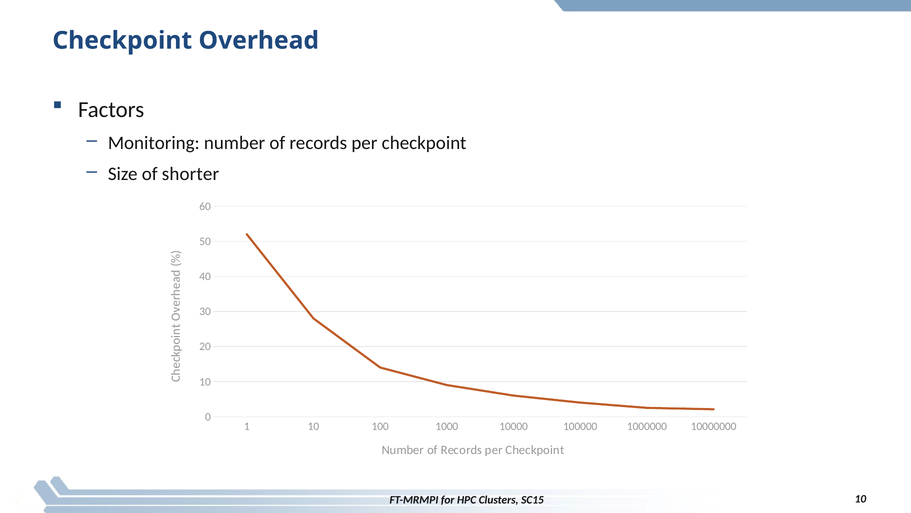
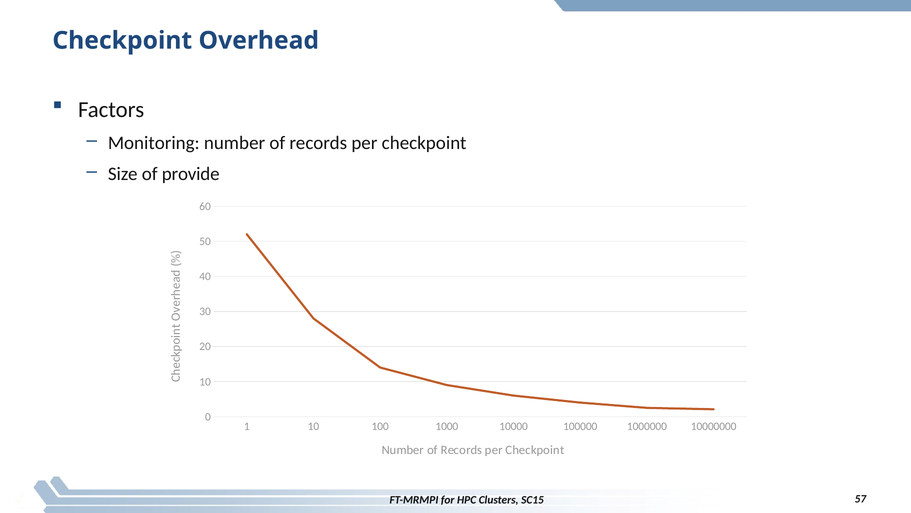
shorter: shorter -> provide (191, 174)
SC15 10: 10 -> 57 (860, 498)
